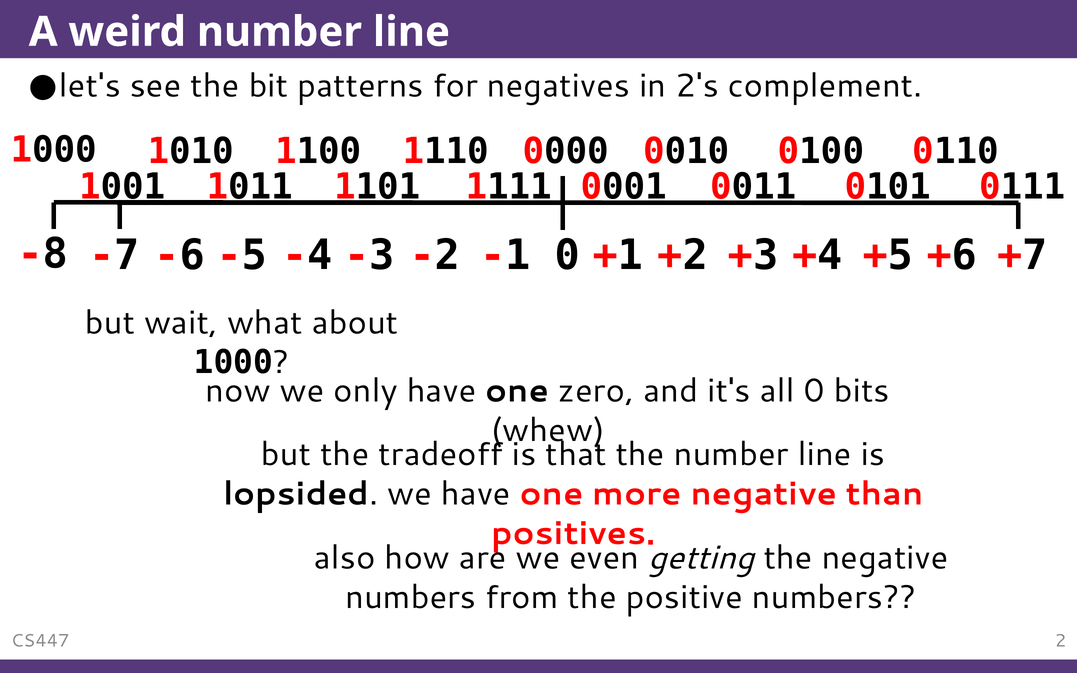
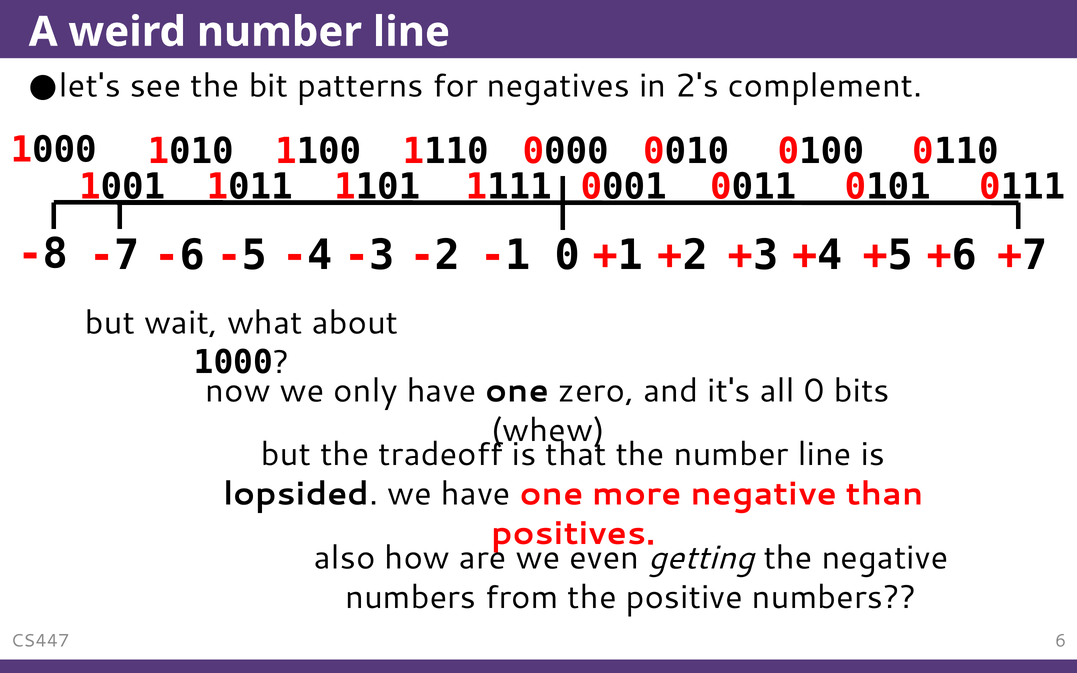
2: 2 -> 6 (1061, 641)
